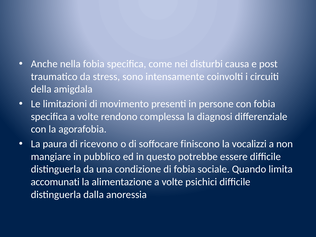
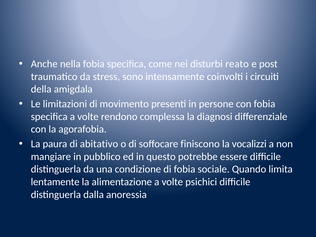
causa: causa -> reato (237, 64)
ricevono: ricevono -> abitativo (99, 144)
accomunati: accomunati -> lentamente (55, 182)
